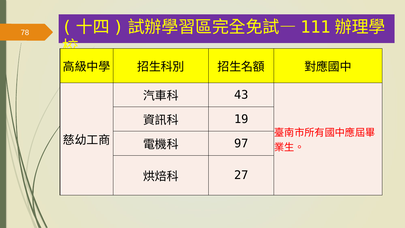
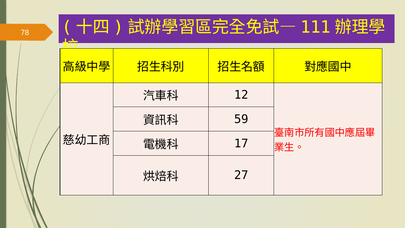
43: 43 -> 12 (241, 95)
19: 19 -> 59 (241, 119)
97: 97 -> 17 (241, 143)
